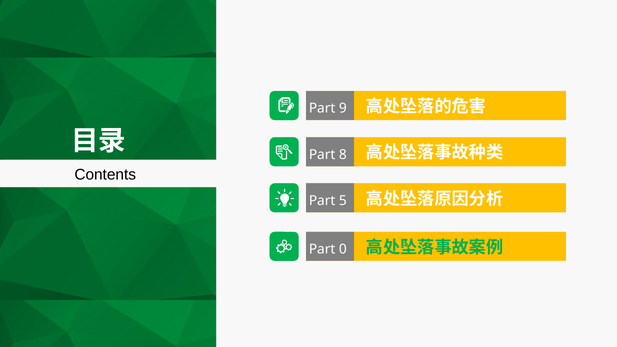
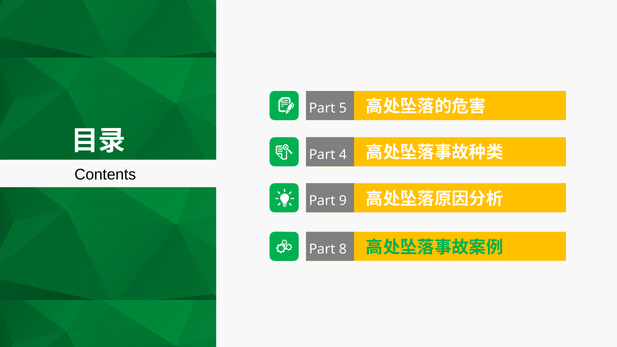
9: 9 -> 5 (343, 108)
8: 8 -> 4 (343, 155)
5: 5 -> 9 (343, 201)
0: 0 -> 8 (343, 249)
